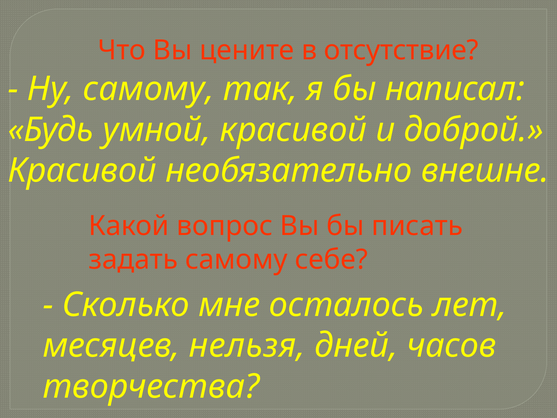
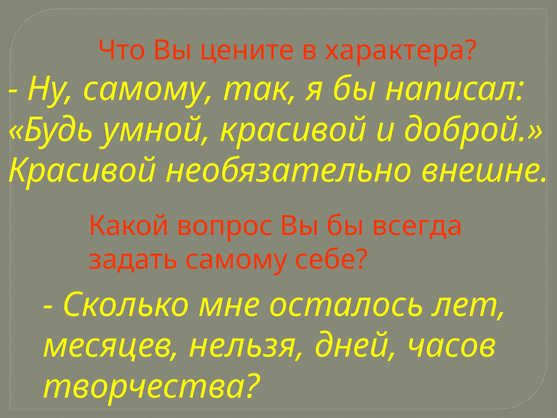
отсутствие: отсутствие -> характера (401, 50)
писать: писать -> всегда (417, 226)
